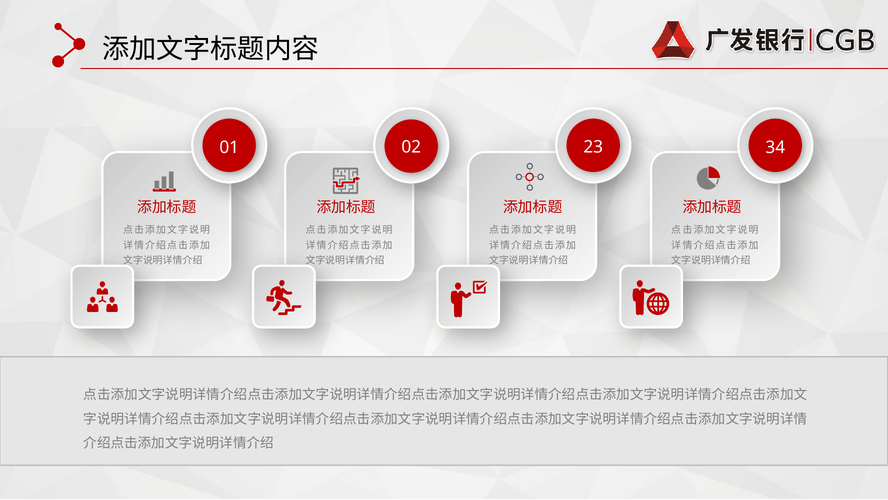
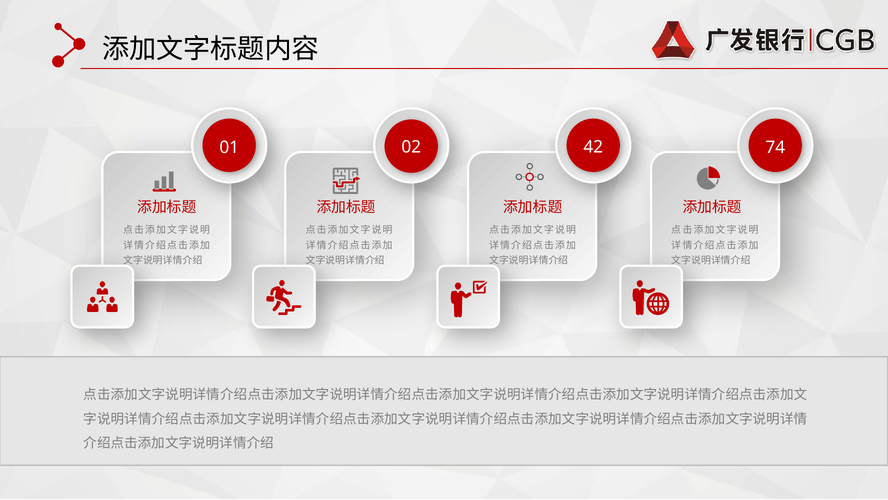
34: 34 -> 74 (775, 147)
23: 23 -> 42 (593, 147)
